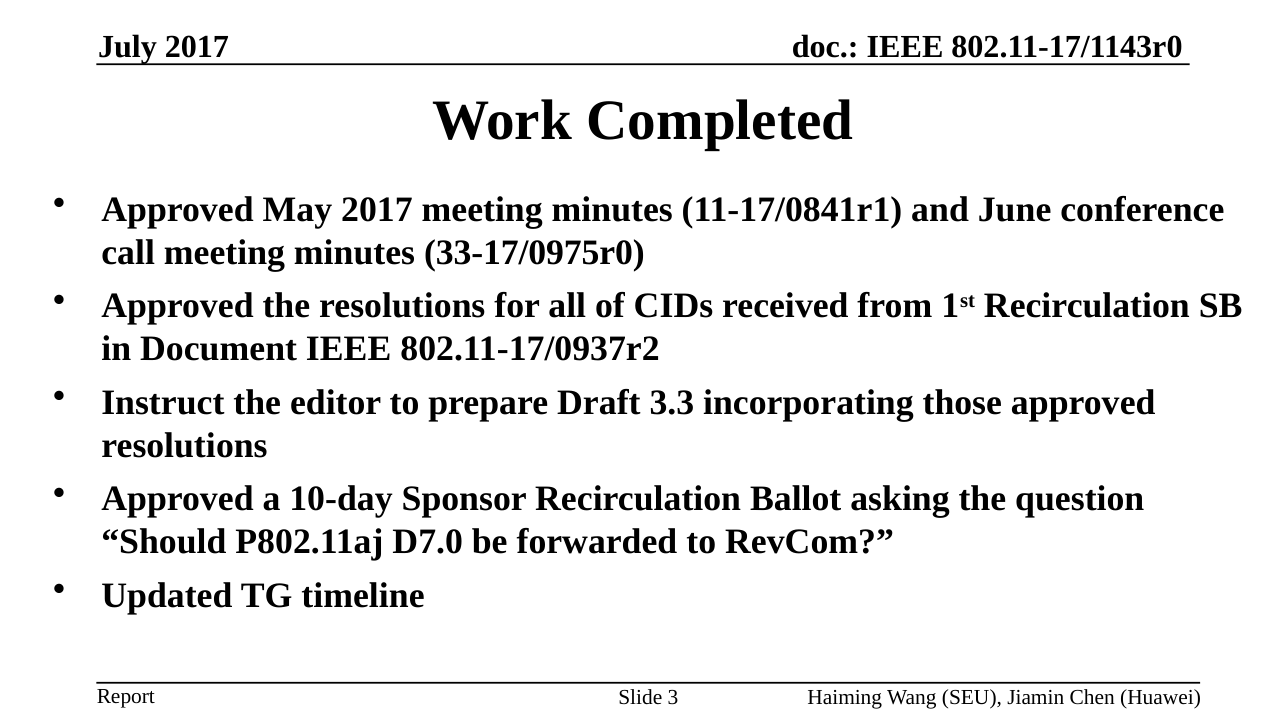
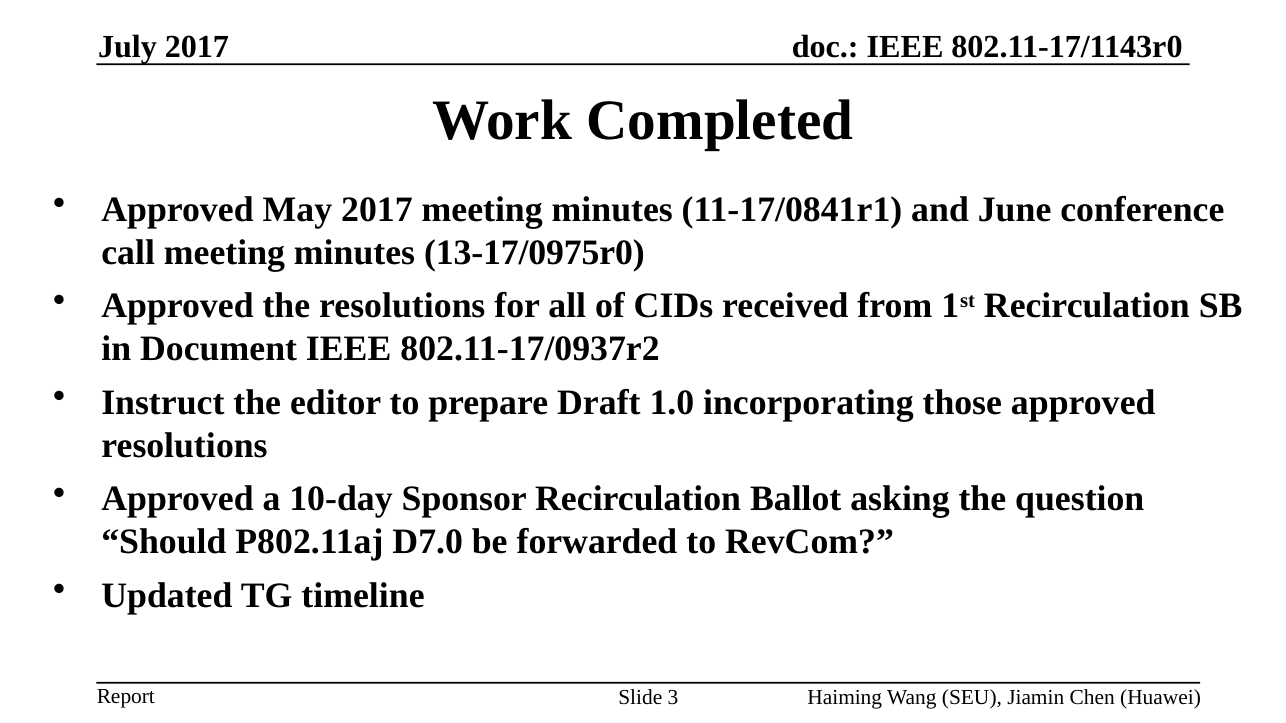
33-17/0975r0: 33-17/0975r0 -> 13-17/0975r0 (534, 253)
3.3: 3.3 -> 1.0 (672, 403)
